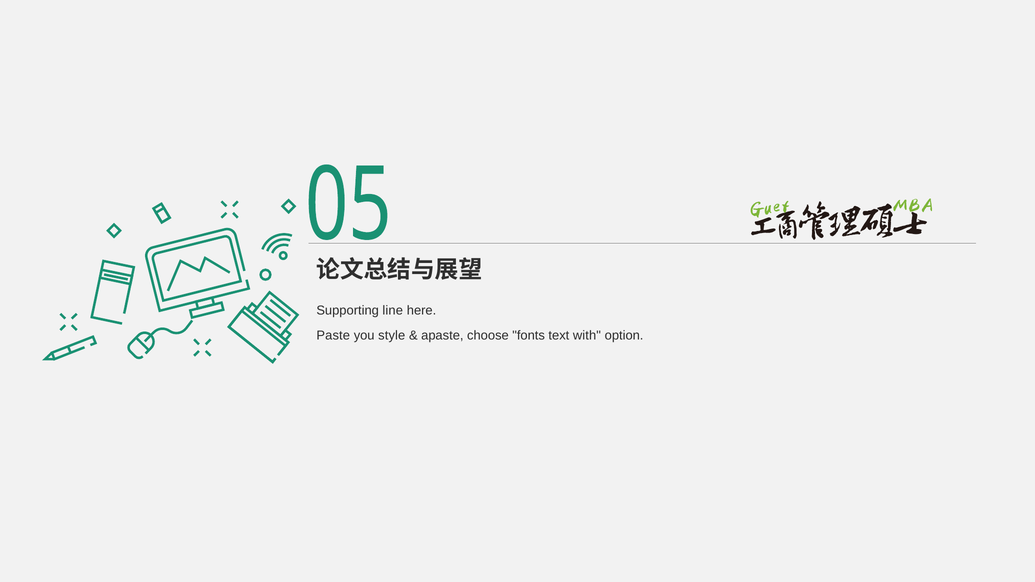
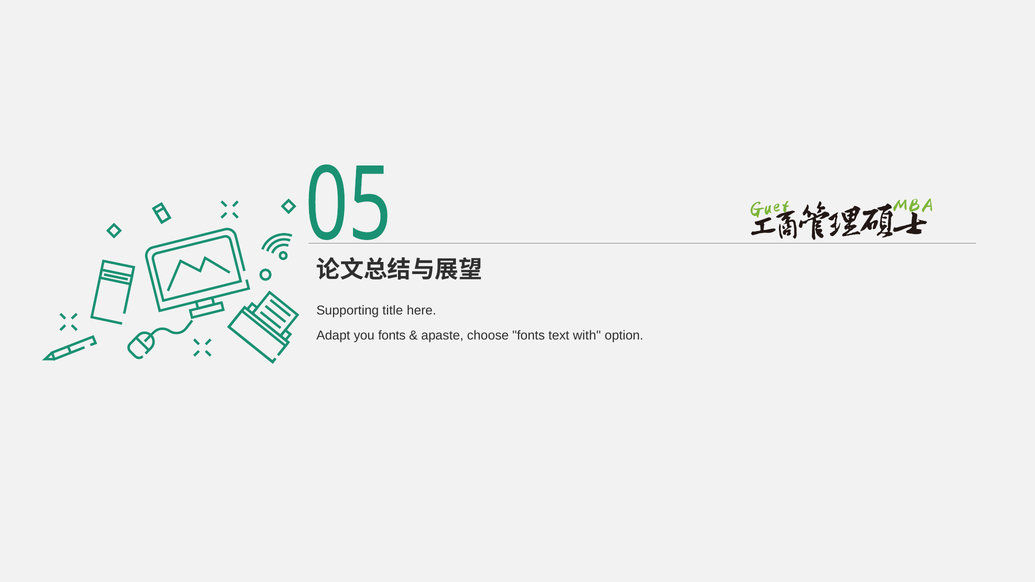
line: line -> title (393, 311)
Paste: Paste -> Adapt (333, 336)
you style: style -> fonts (392, 336)
